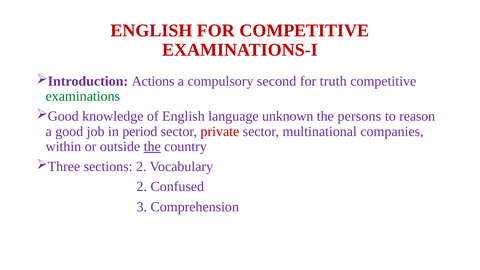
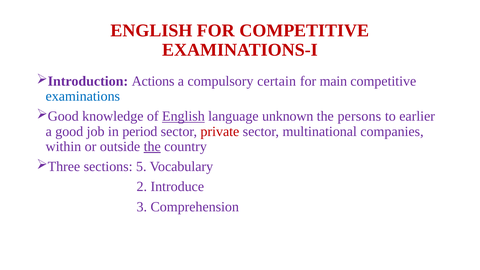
second: second -> certain (277, 81)
truth: truth -> main (333, 81)
examinations colour: green -> blue (83, 96)
English underline: none -> present (183, 116)
reason: reason -> earlier (417, 116)
sections 2: 2 -> 5 (141, 167)
Confused: Confused -> Introduce (177, 187)
